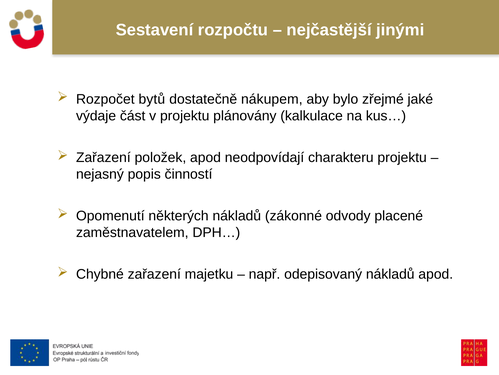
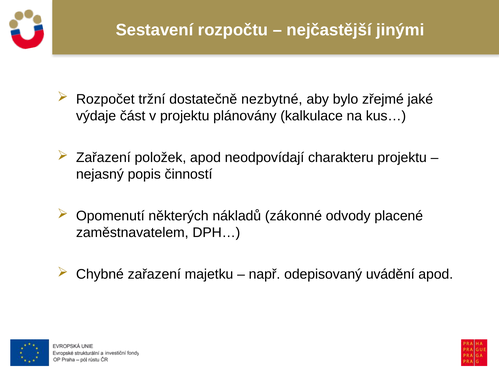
bytů: bytů -> tržní (152, 99)
nákupem: nákupem -> nezbytné (272, 99)
odepisovaný nákladů: nákladů -> uvádění (390, 274)
